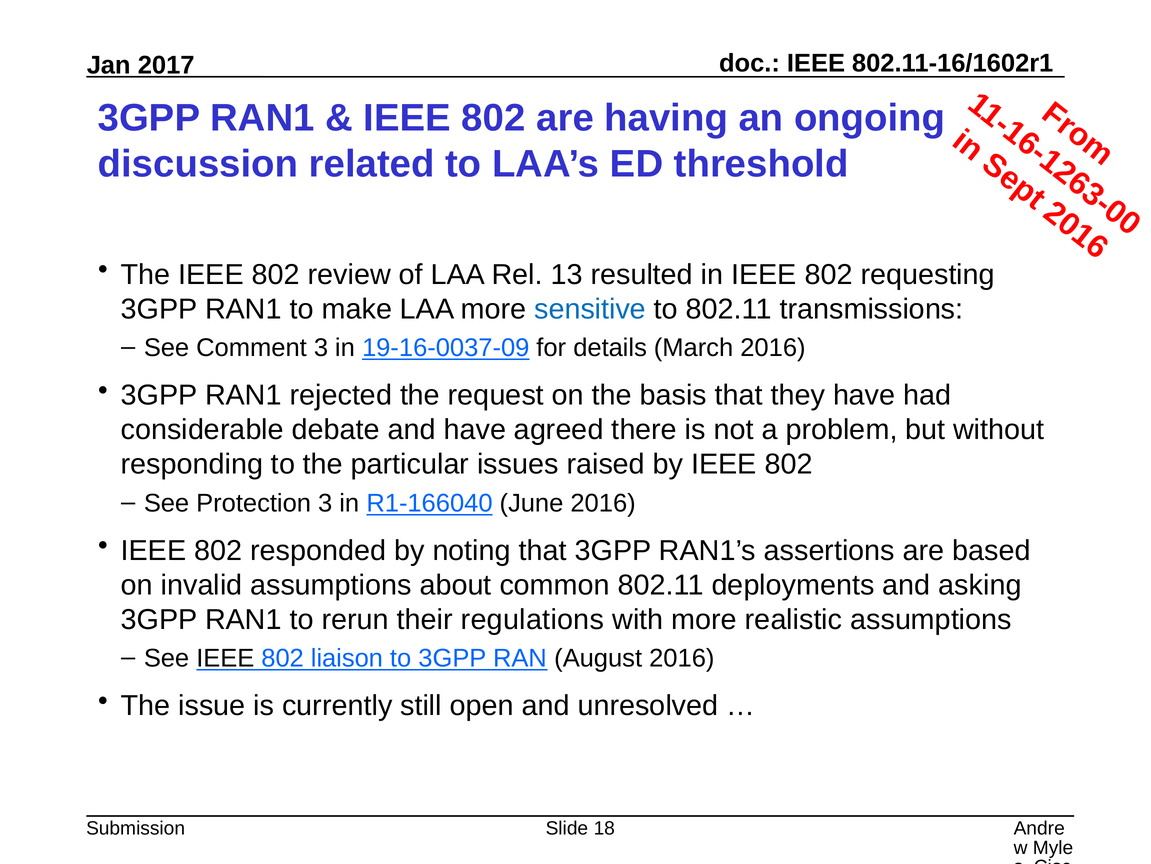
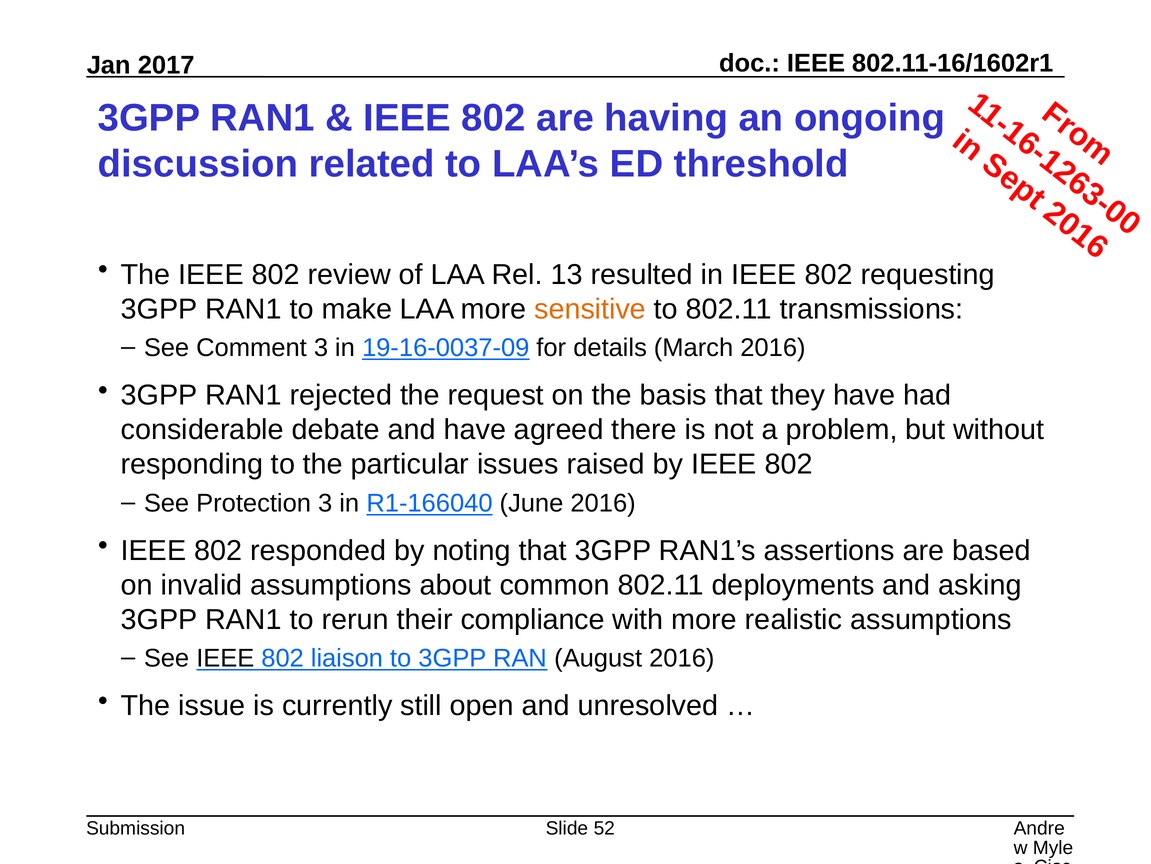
sensitive colour: blue -> orange (590, 309)
regulations: regulations -> compliance (533, 619)
18: 18 -> 52 (604, 828)
